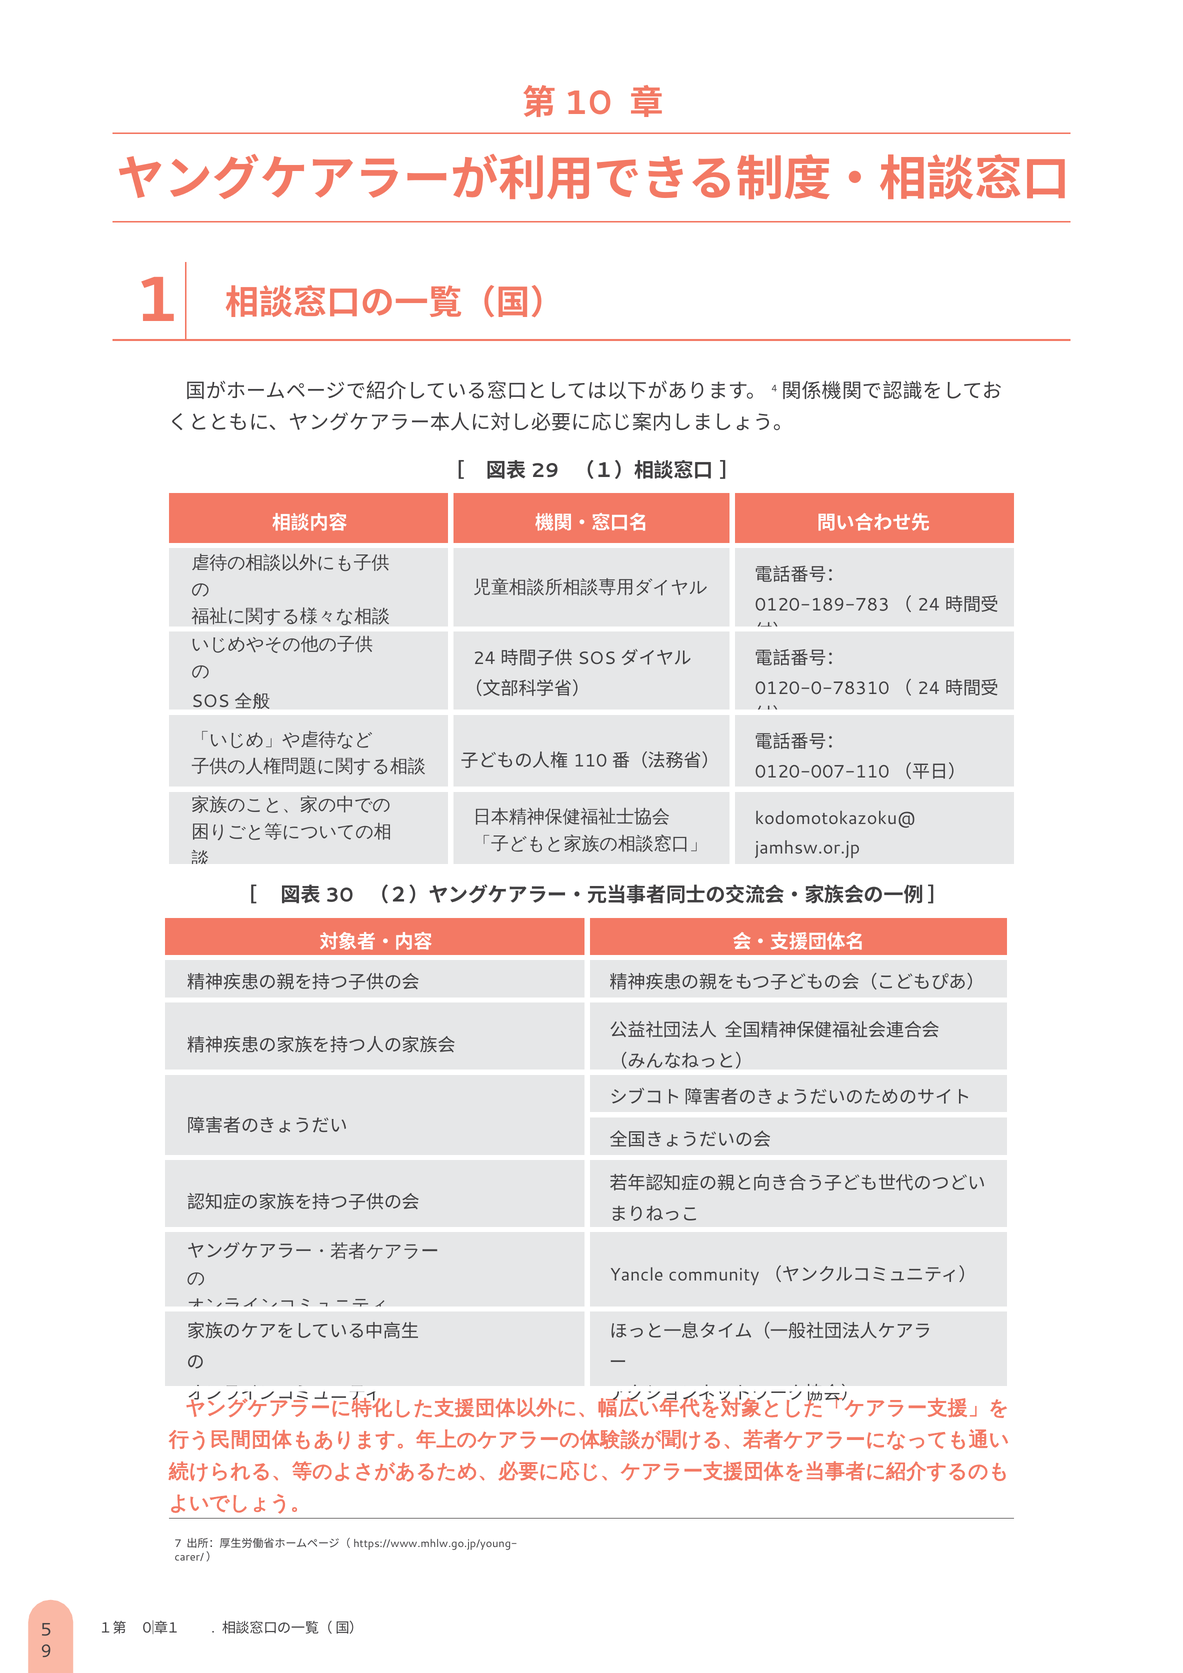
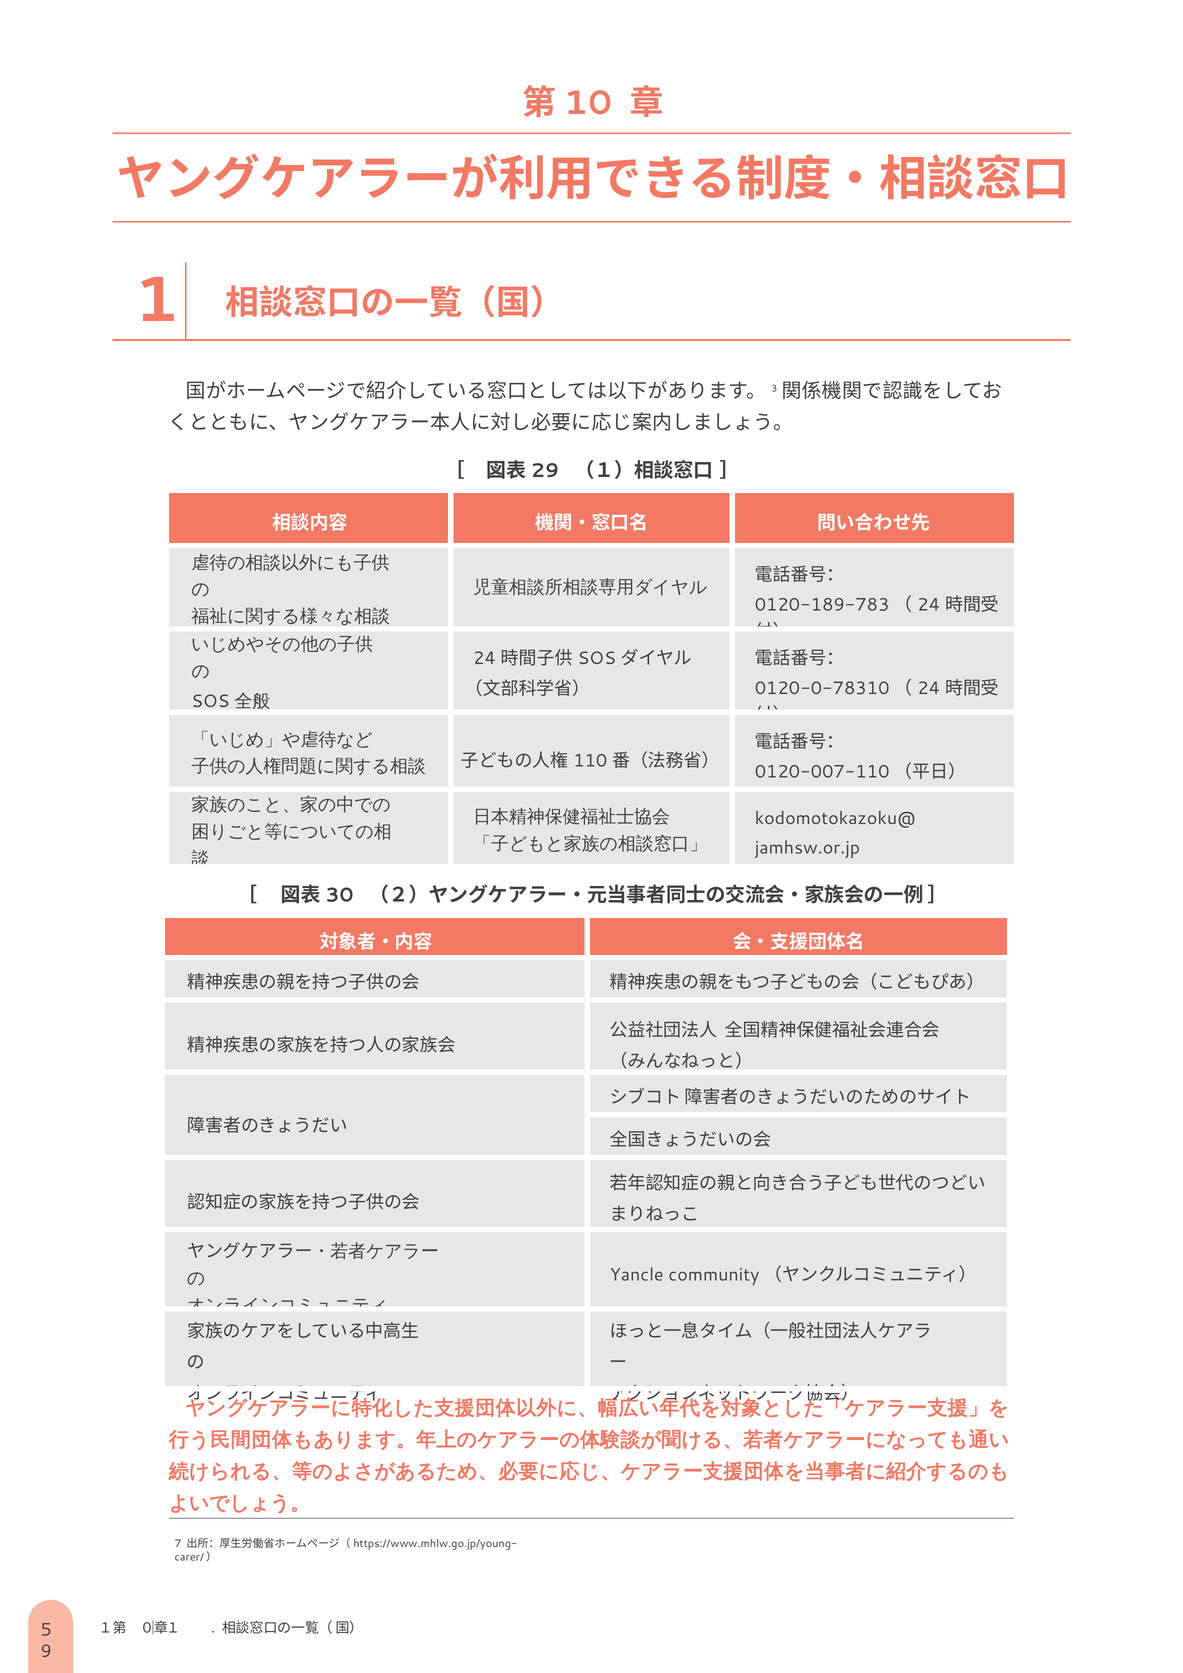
4: 4 -> 3 (774, 389)
